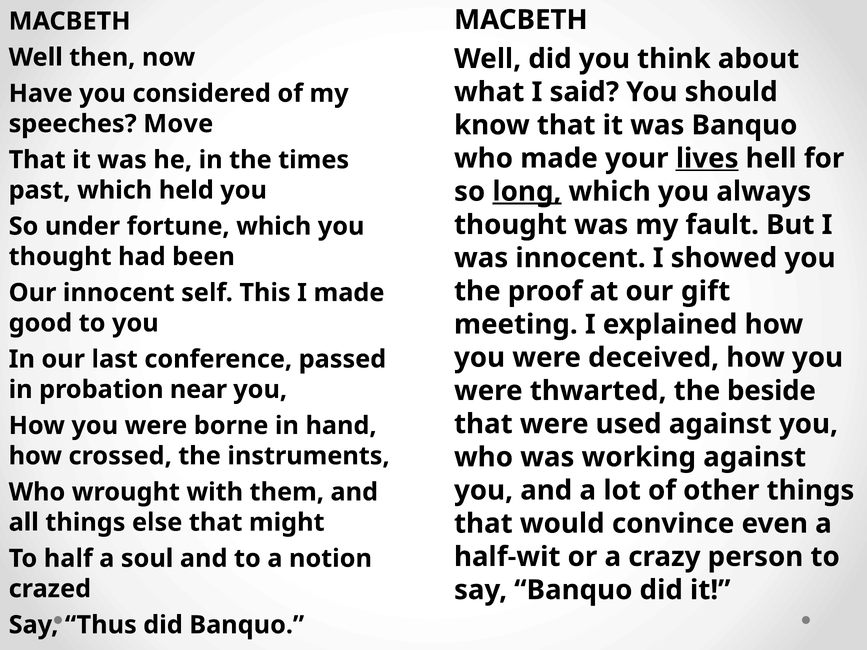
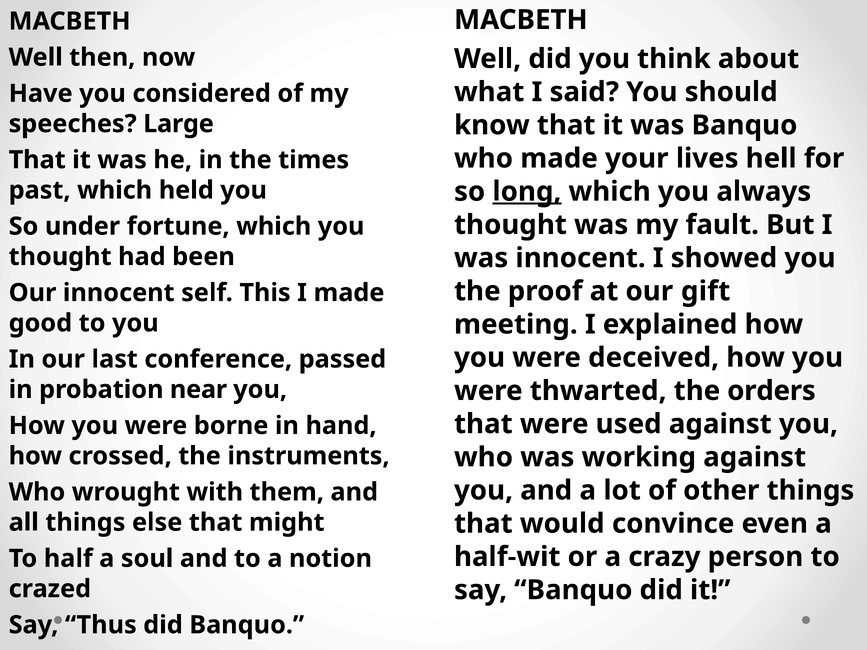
Move: Move -> Large (178, 124)
lives underline: present -> none (707, 158)
beside: beside -> orders (771, 391)
